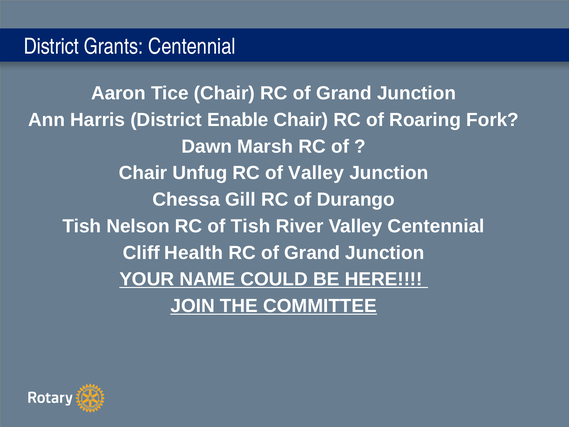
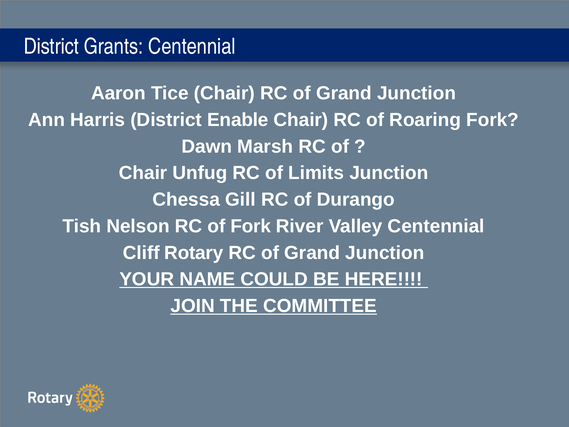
of Valley: Valley -> Limits (316, 173)
of Tish: Tish -> Fork (251, 226)
Health: Health -> Rotary (194, 253)
